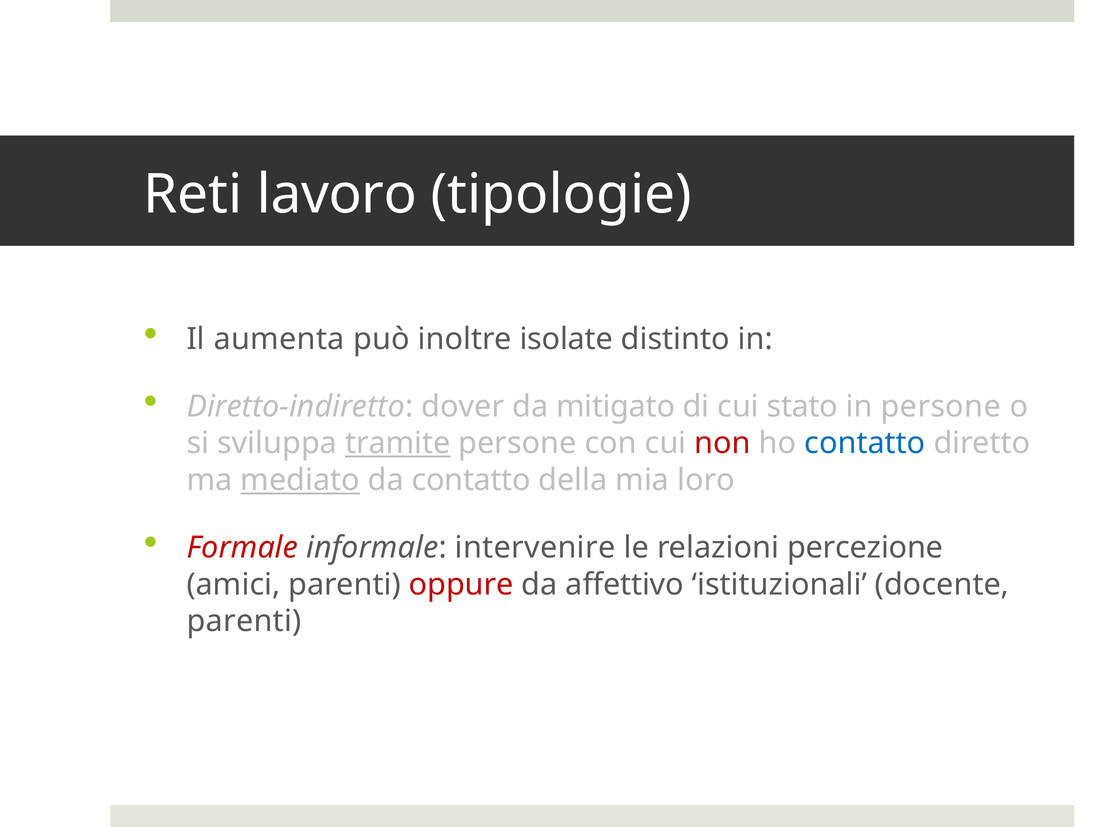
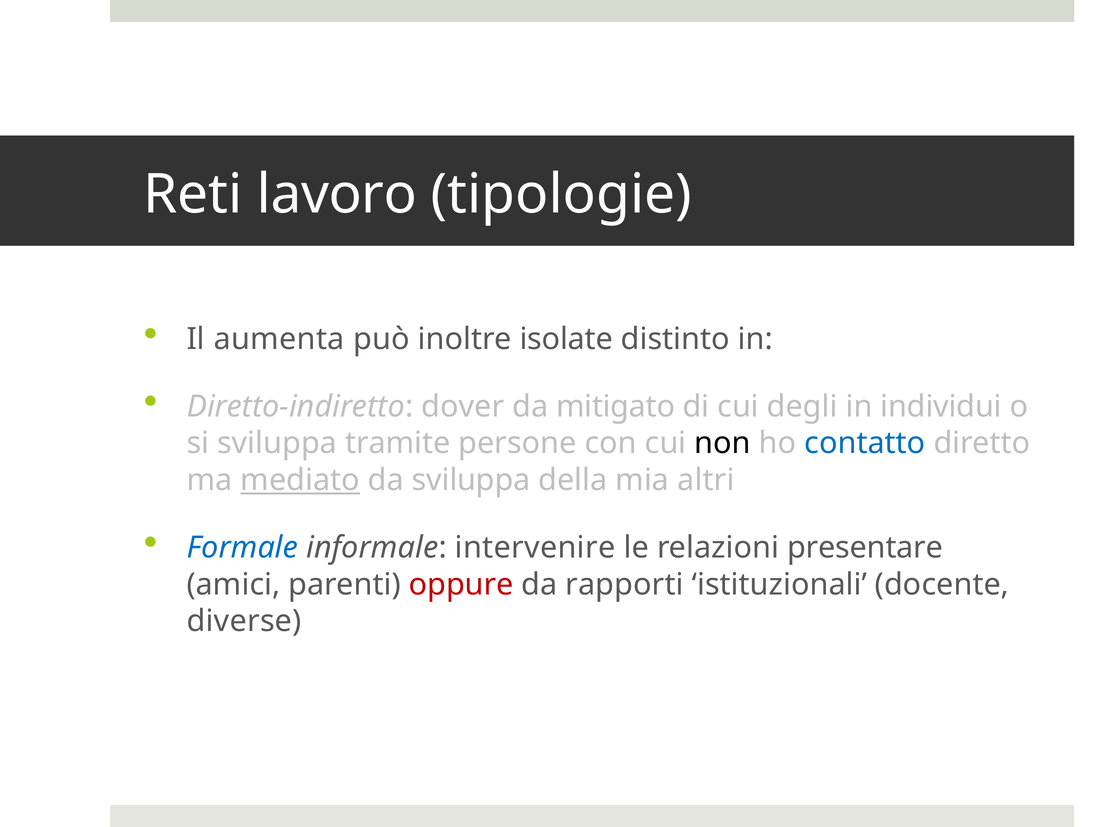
stato: stato -> degli (802, 406)
in persone: persone -> individui (941, 406)
tramite underline: present -> none (398, 443)
non colour: red -> black (723, 443)
da contatto: contatto -> sviluppa (471, 480)
loro: loro -> altri (706, 480)
Formale colour: red -> blue (242, 547)
percezione: percezione -> presentare (865, 547)
affettivo: affettivo -> rapporti (625, 584)
parenti: parenti -> diverse (244, 621)
